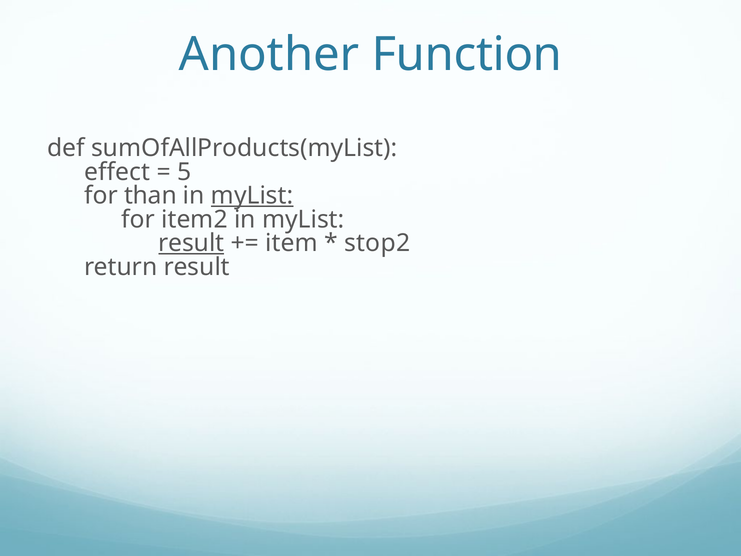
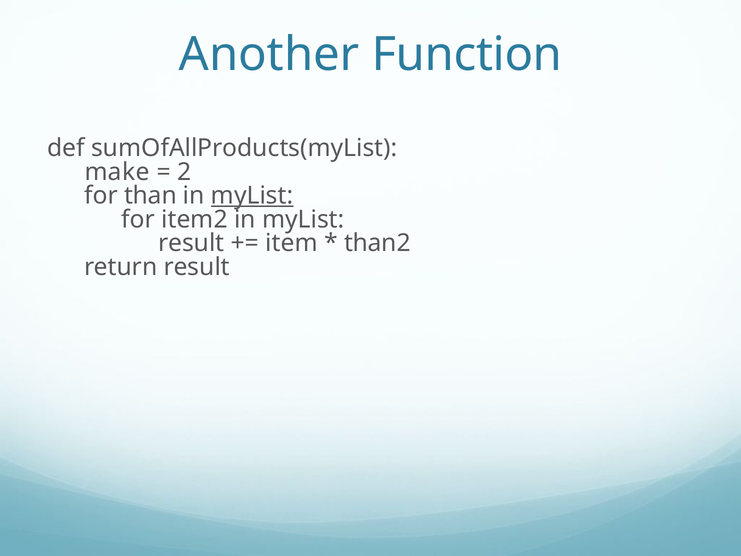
effect: effect -> make (117, 172)
5: 5 -> 2 (184, 172)
result underline: present -> none (191, 243)
stop2: stop2 -> than2 (377, 243)
